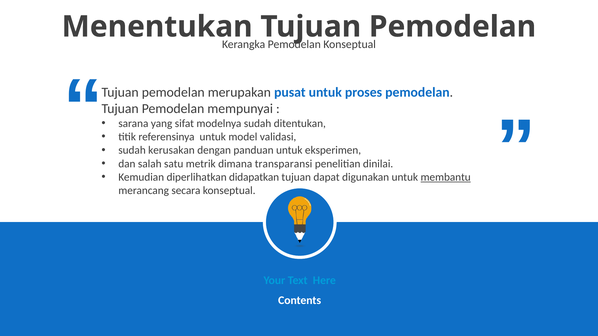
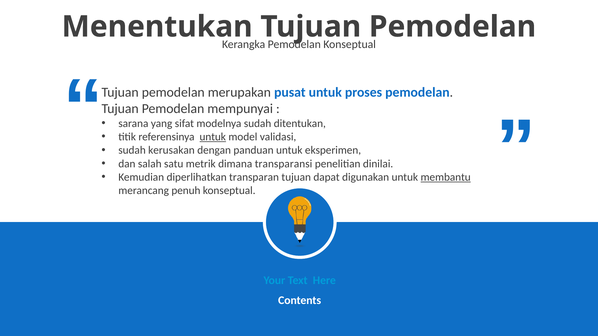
untuk underline: none -> present (213, 137)
didapatkan: didapatkan -> transparan (254, 177)
secara: secara -> penuh (186, 191)
